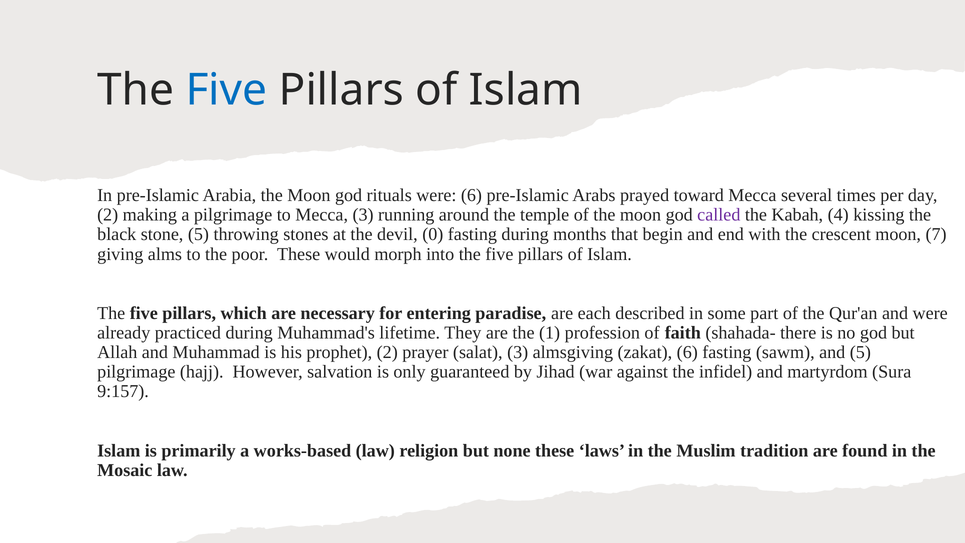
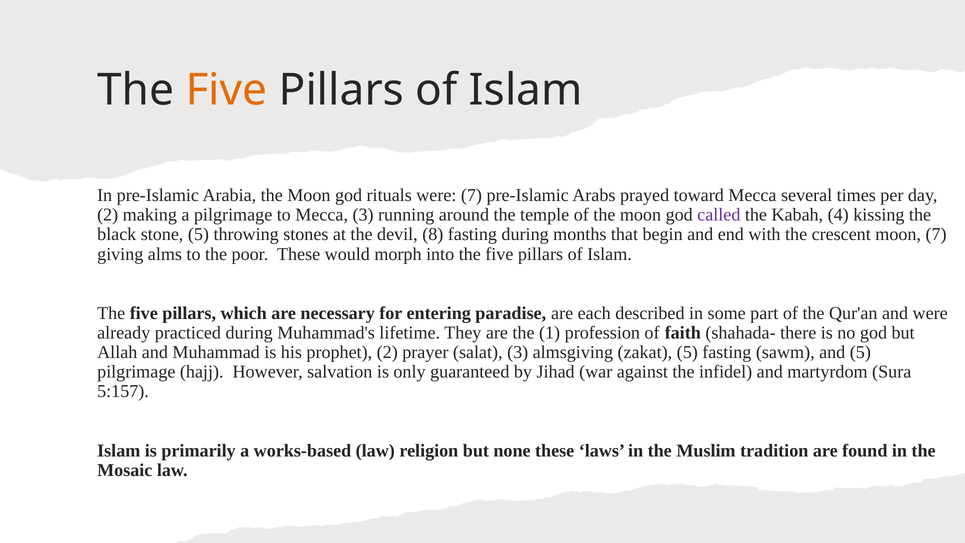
Five colour: blue -> orange (226, 90)
were 6: 6 -> 7 (471, 195)
0: 0 -> 8 (433, 234)
zakat 6: 6 -> 5 (687, 352)
9:157: 9:157 -> 5:157 (123, 391)
